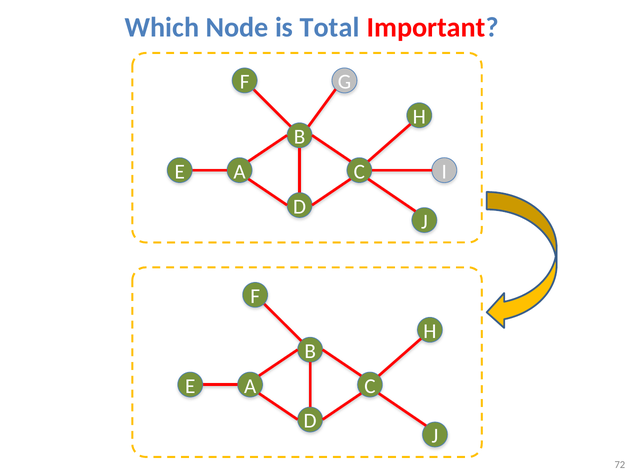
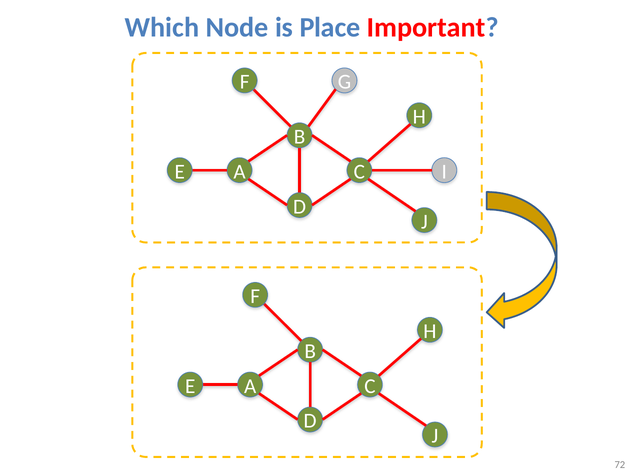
Total: Total -> Place (330, 27)
